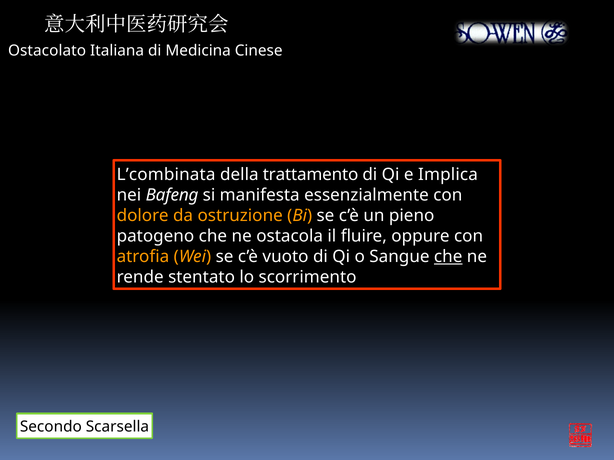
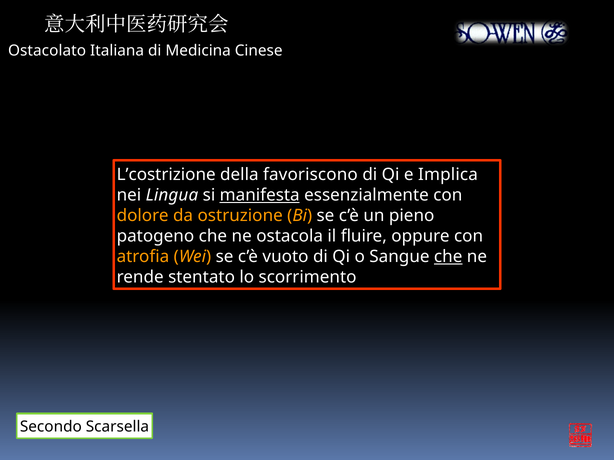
L’combinata: L’combinata -> L’costrizione (166, 175)
trattamento: trattamento -> favoriscono (310, 175)
Bafeng: Bafeng -> Lingua (172, 195)
manifesta underline: none -> present (260, 195)
